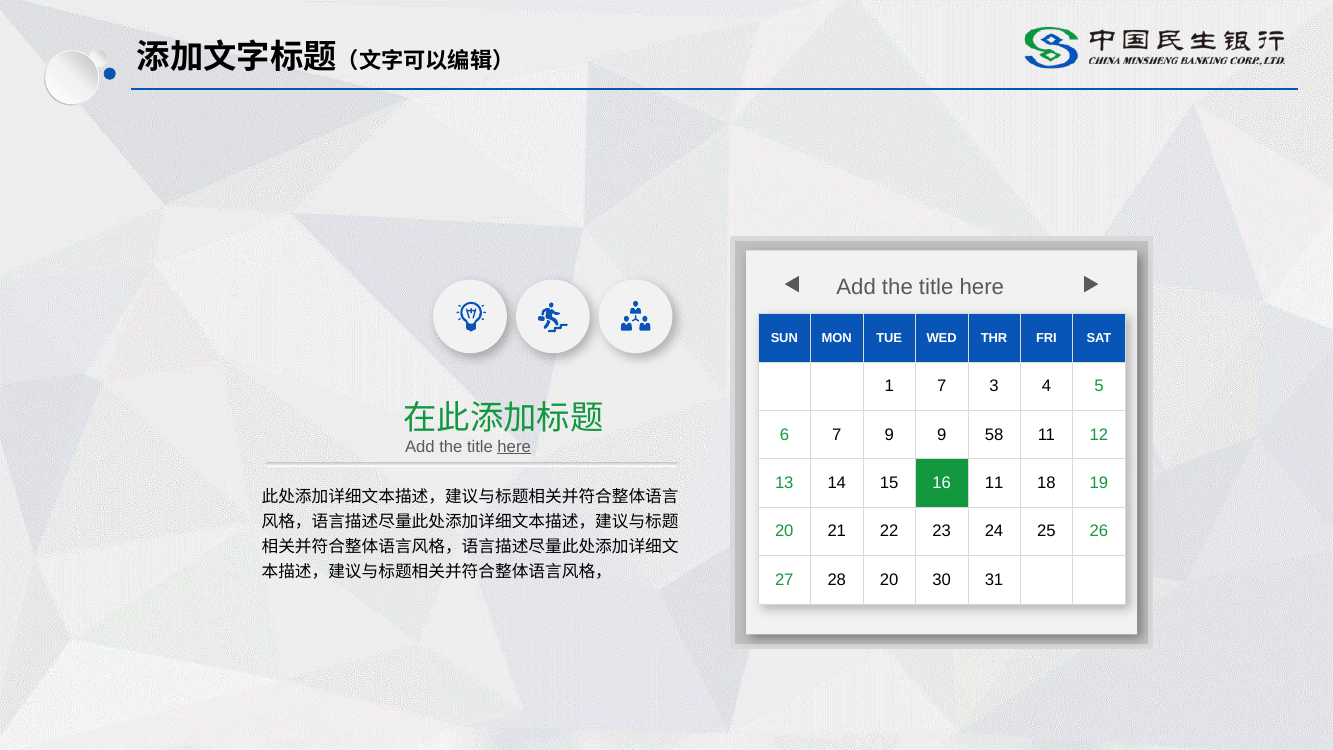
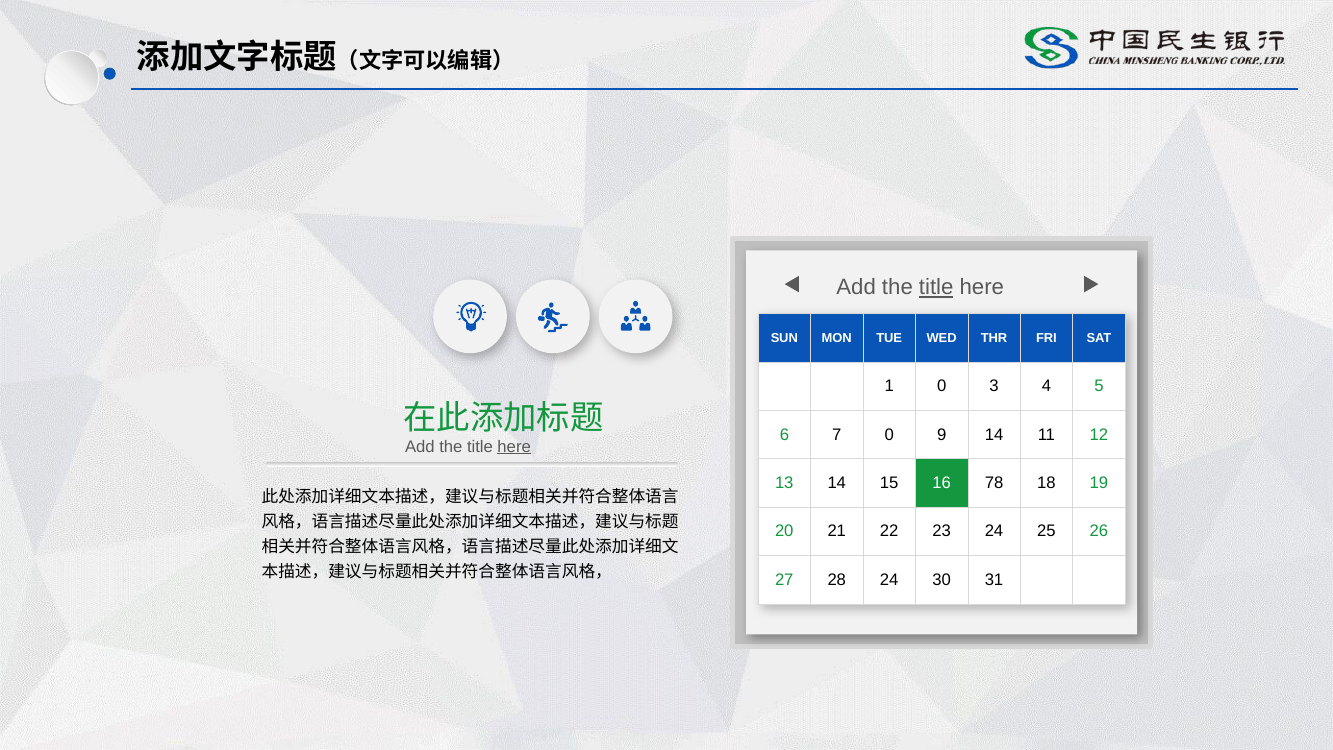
title underline: none -> present (936, 287)
1 7: 7 -> 0 (942, 386)
7 9: 9 -> 0 (889, 435)
9 58: 58 -> 14 (994, 435)
16 11: 11 -> 78 (994, 483)
28 20: 20 -> 24 (889, 580)
